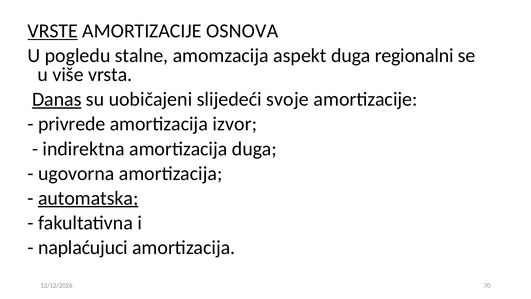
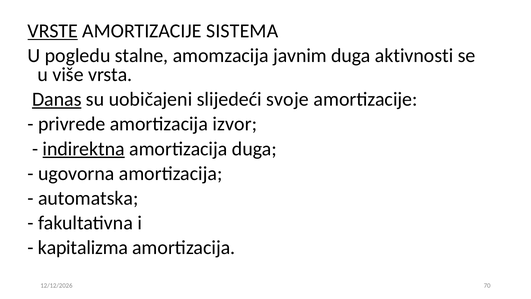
OSNOVA: OSNOVA -> SISTEMA (242, 31)
aspekt: aspekt -> javnim (300, 56)
regionalni: regionalni -> aktivnosti (414, 56)
indirektna underline: none -> present (84, 149)
automatska underline: present -> none (88, 198)
naplaćujuci: naplaćujuci -> kapitalizma (83, 247)
